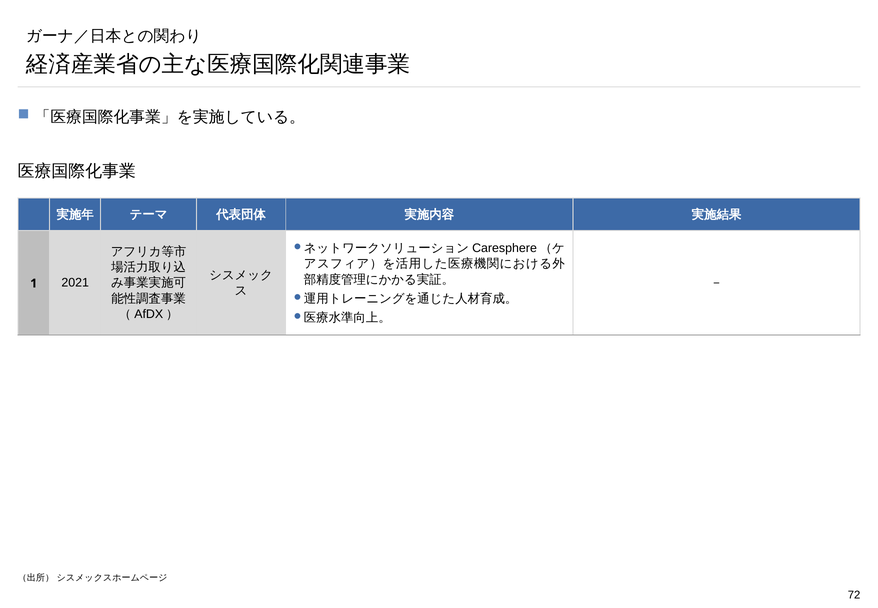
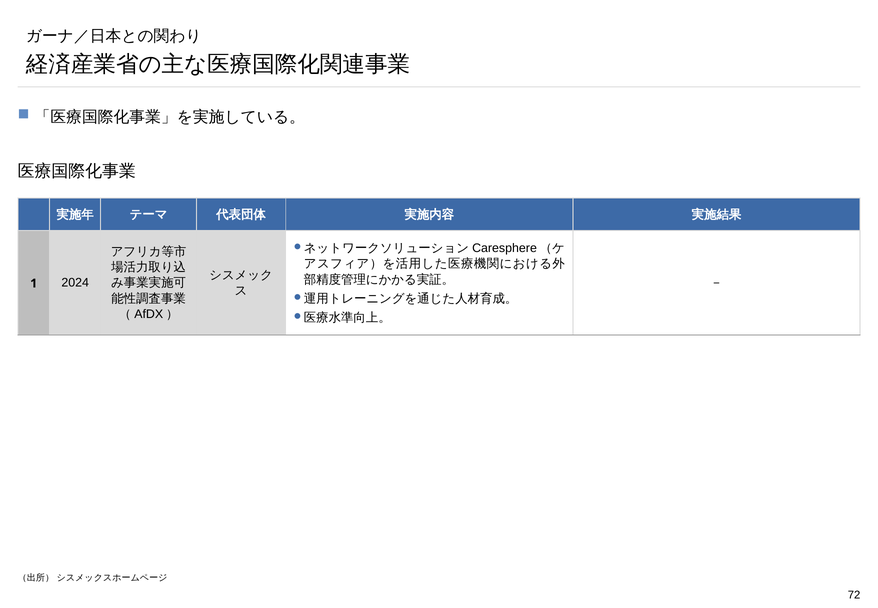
2021: 2021 -> 2024 (75, 283)
